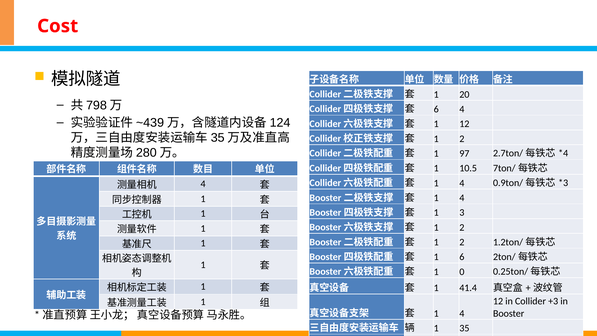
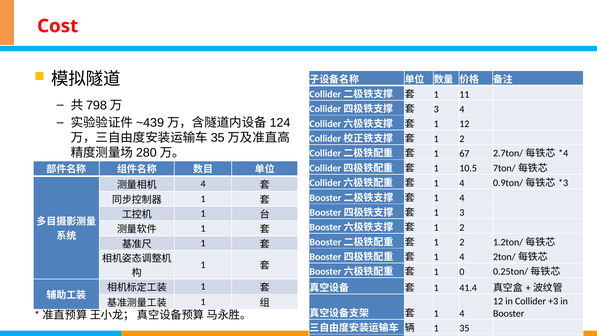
20: 20 -> 11 (464, 94)
6: 6 -> 3 (436, 109)
97: 97 -> 67 (464, 153)
6: 6 -> 4 (462, 257)
